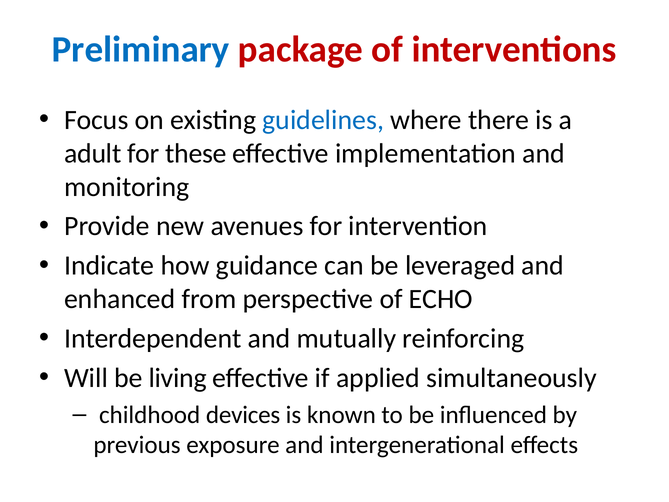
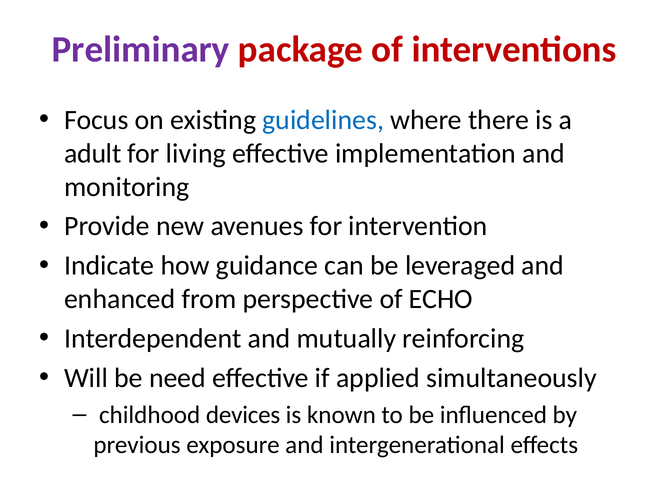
Preliminary colour: blue -> purple (141, 49)
these: these -> living (196, 153)
living: living -> need (178, 378)
